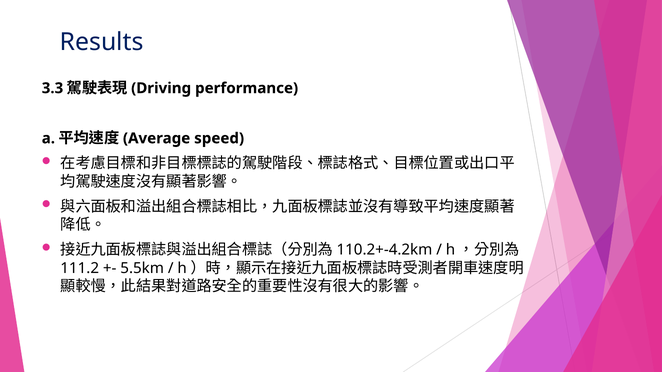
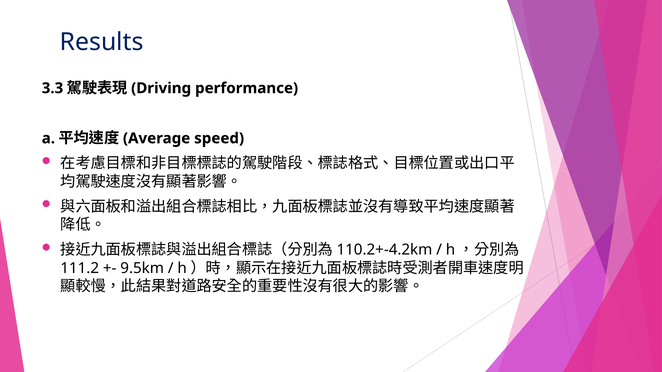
5.5km: 5.5km -> 9.5km (142, 268)
